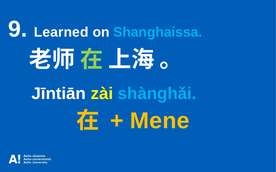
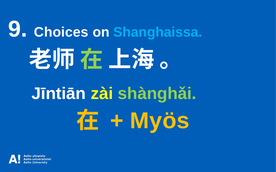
Learned: Learned -> Choices (61, 32)
shànghǎi colour: light blue -> light green (157, 94)
Mene: Mene -> Myös (160, 121)
